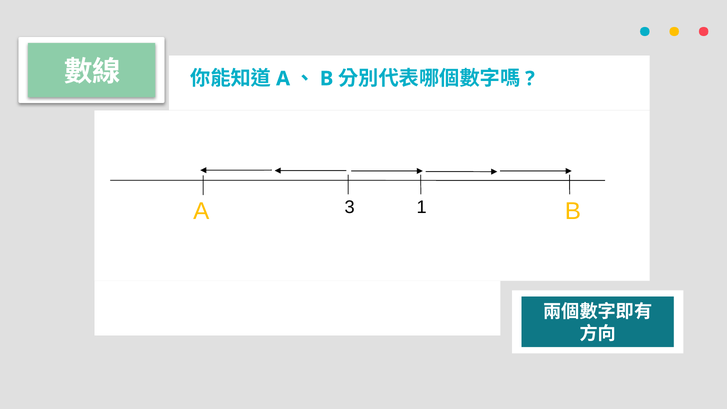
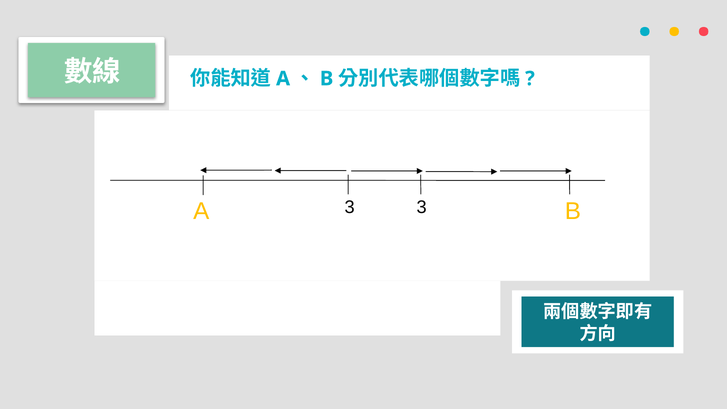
3 1: 1 -> 3 (422, 207)
